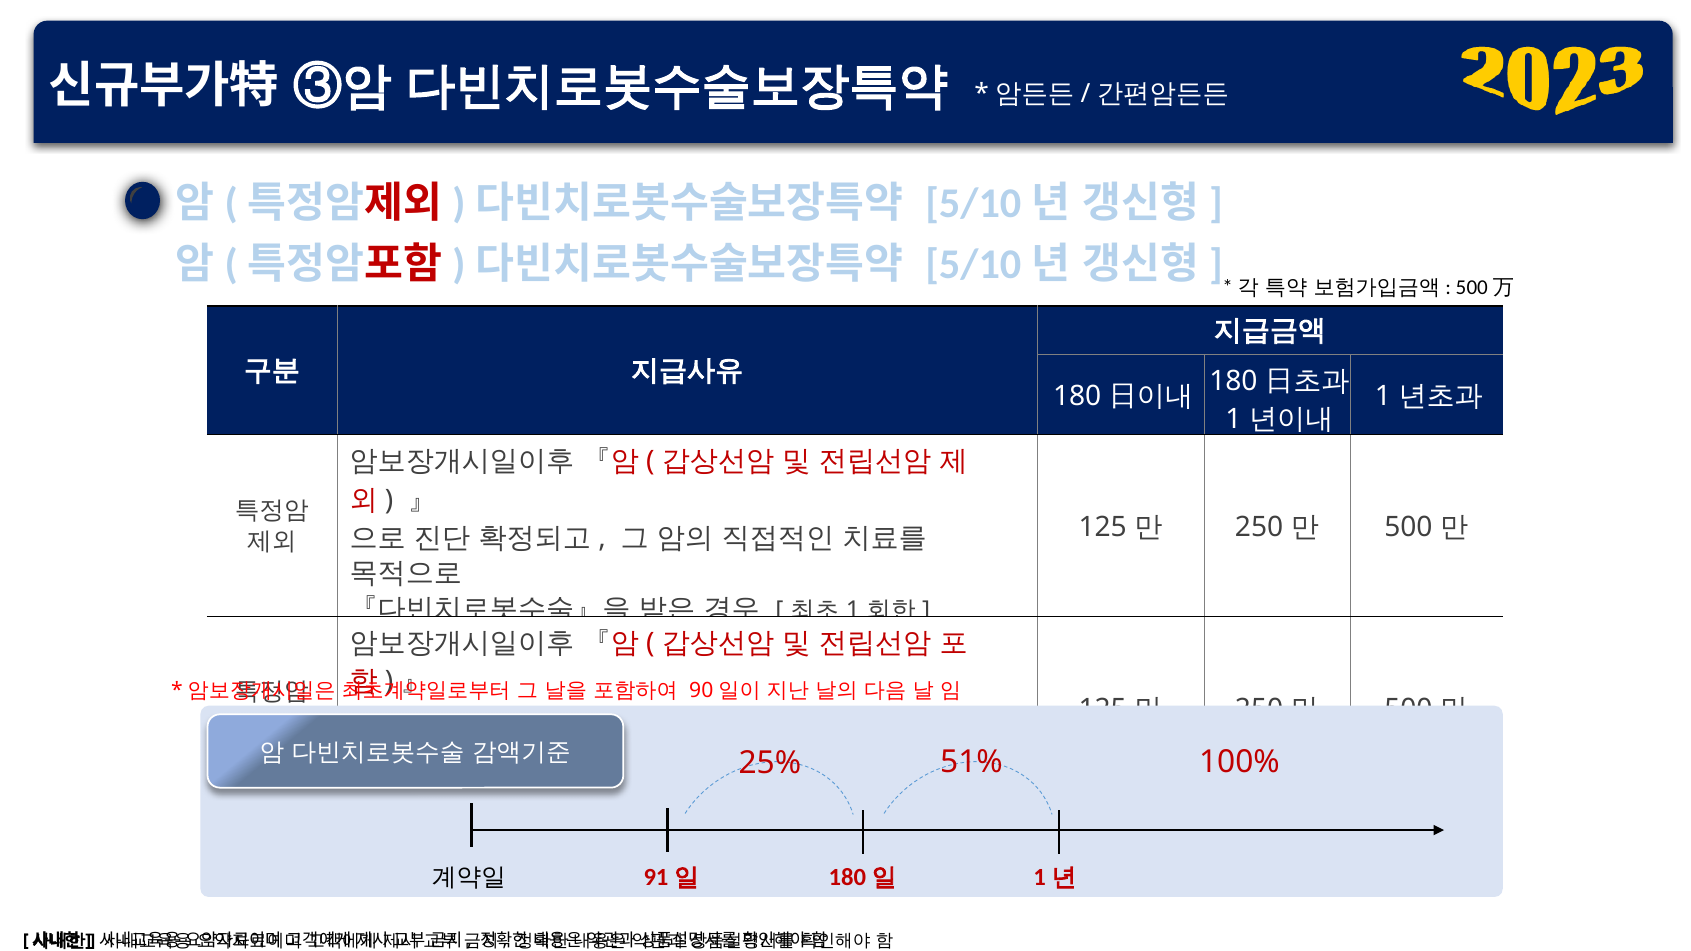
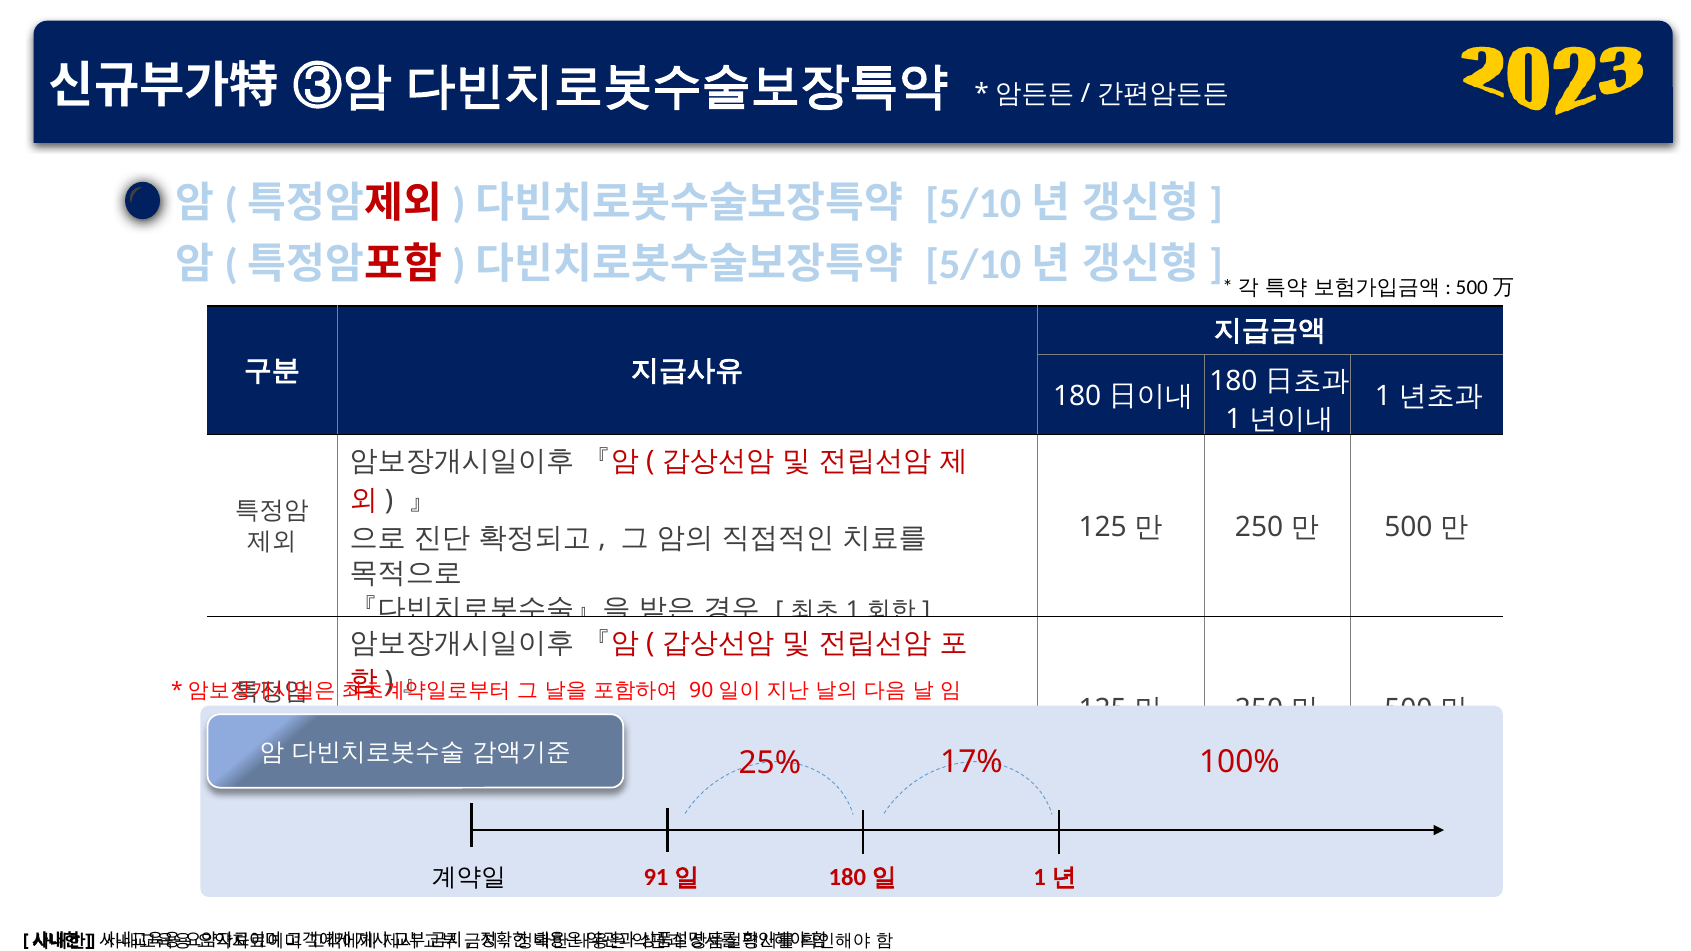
51%: 51% -> 17% (971, 762)
